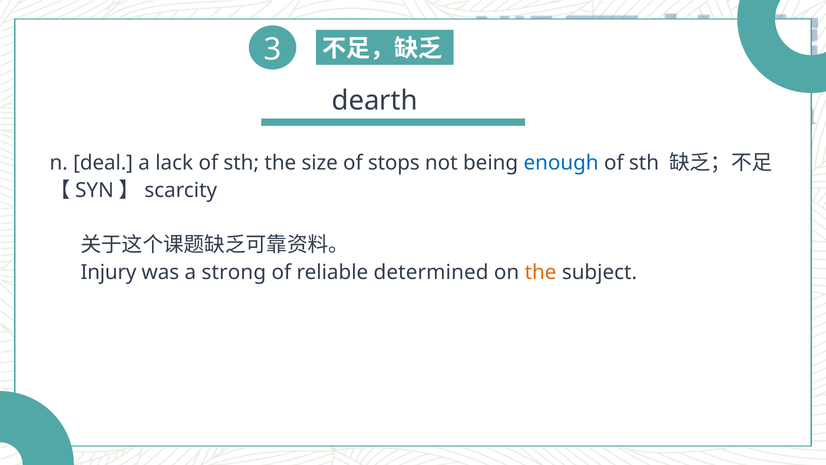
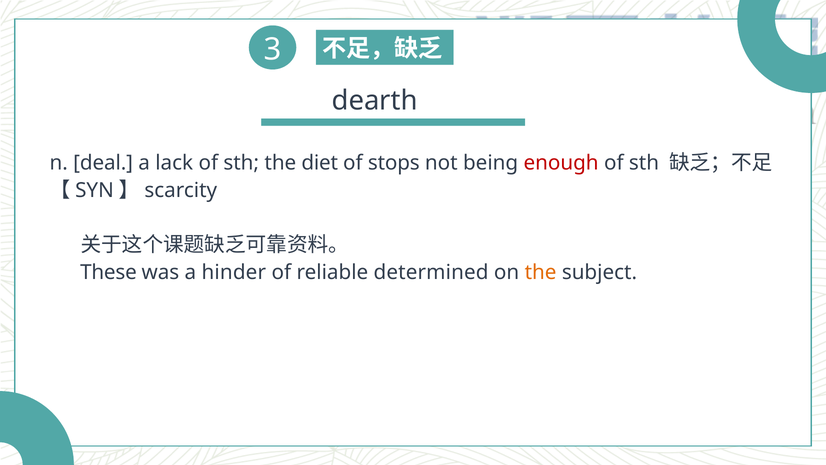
size: size -> diet (320, 163)
enough colour: blue -> red (561, 163)
Injury: Injury -> These (108, 272)
strong: strong -> hinder (234, 272)
